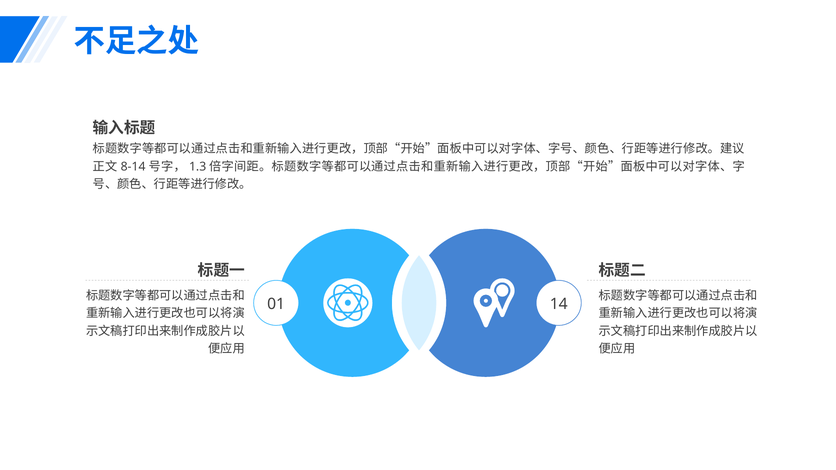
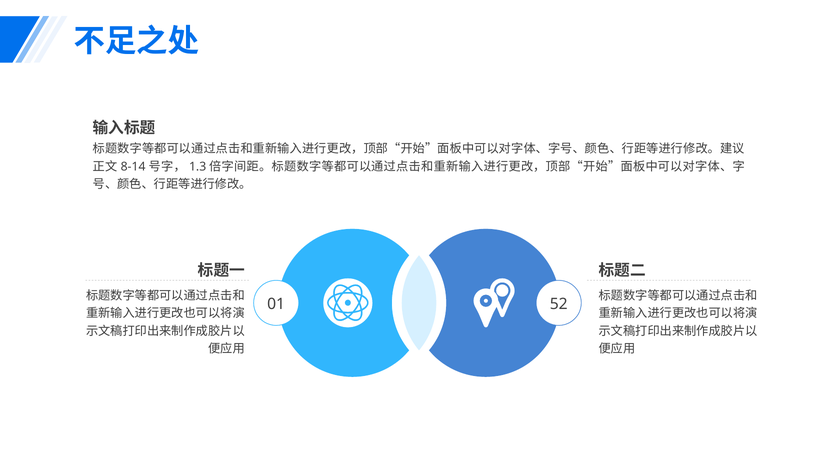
14: 14 -> 52 (559, 304)
